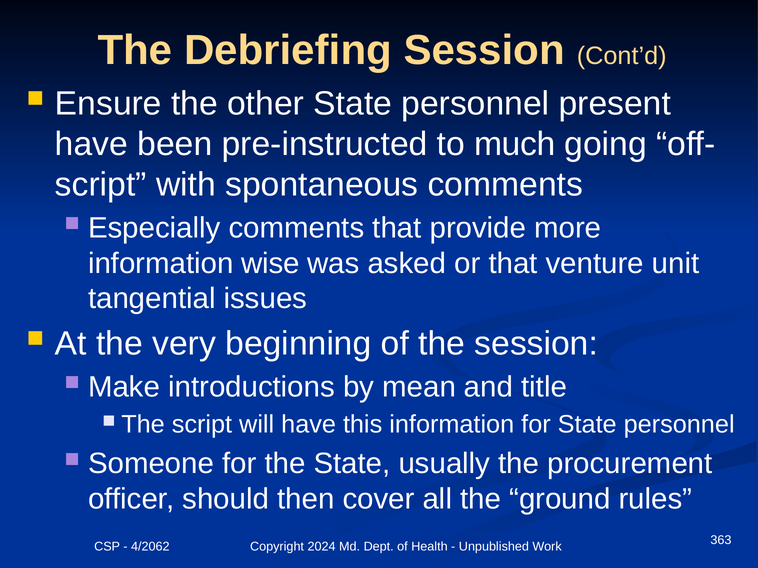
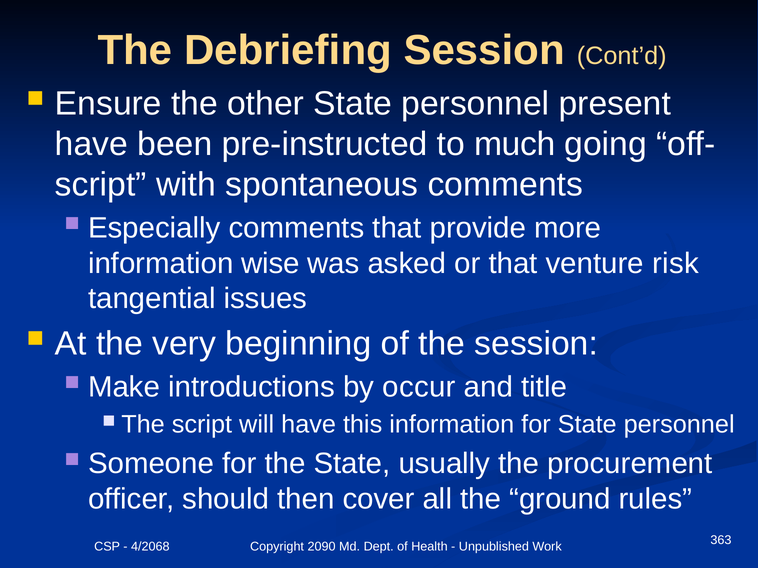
unit: unit -> risk (675, 264)
mean: mean -> occur (419, 387)
4/2062: 4/2062 -> 4/2068 (150, 547)
2024: 2024 -> 2090 (322, 547)
